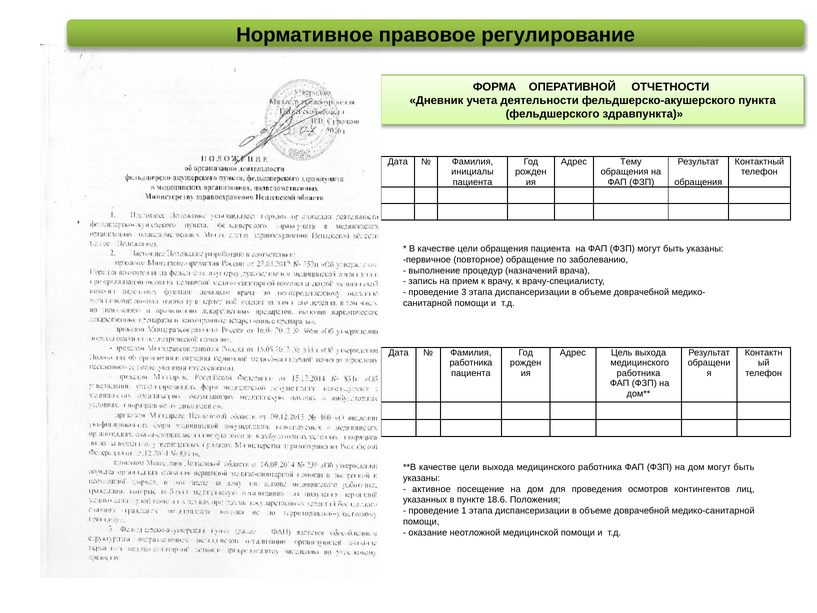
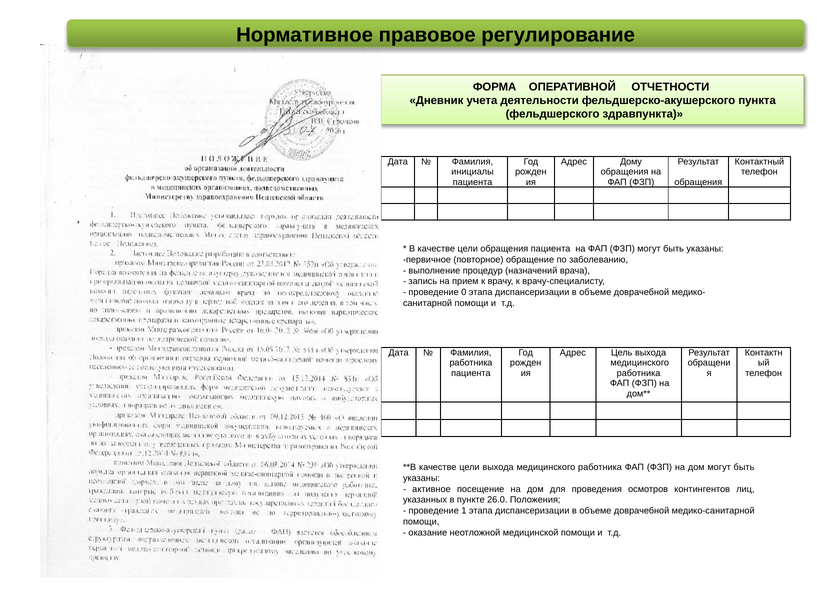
Тему: Тему -> Дому (631, 162)
3: 3 -> 0 (464, 292)
18.6: 18.6 -> 26.0 (497, 500)
